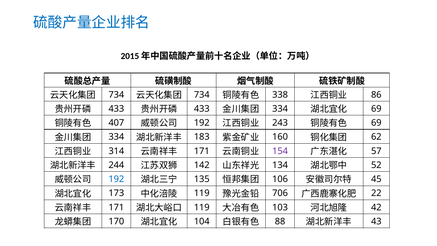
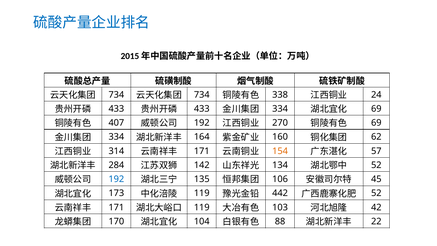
86: 86 -> 24 (376, 95)
243: 243 -> 270 (280, 123)
183: 183 -> 164 (202, 137)
154 colour: purple -> orange (280, 151)
244: 244 -> 284 (116, 165)
706: 706 -> 442 (280, 193)
22: 22 -> 52 (376, 193)
43: 43 -> 22 (376, 221)
